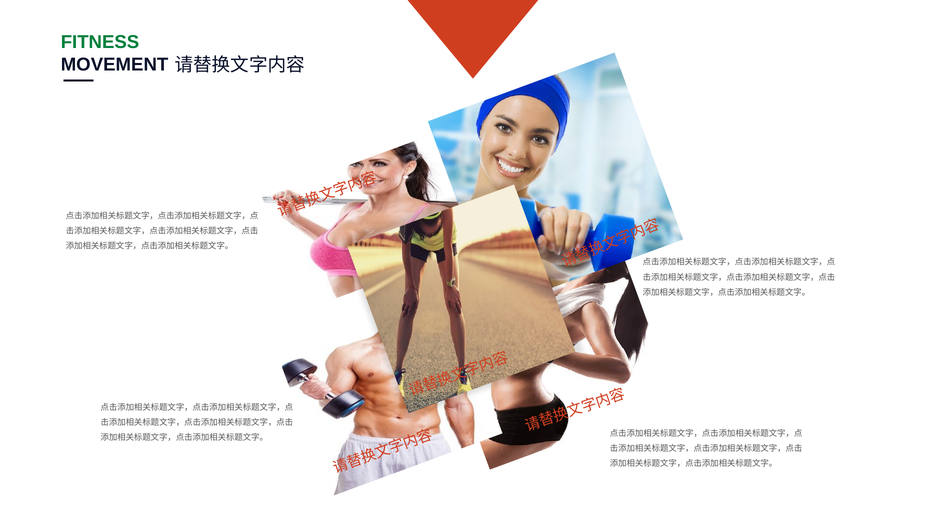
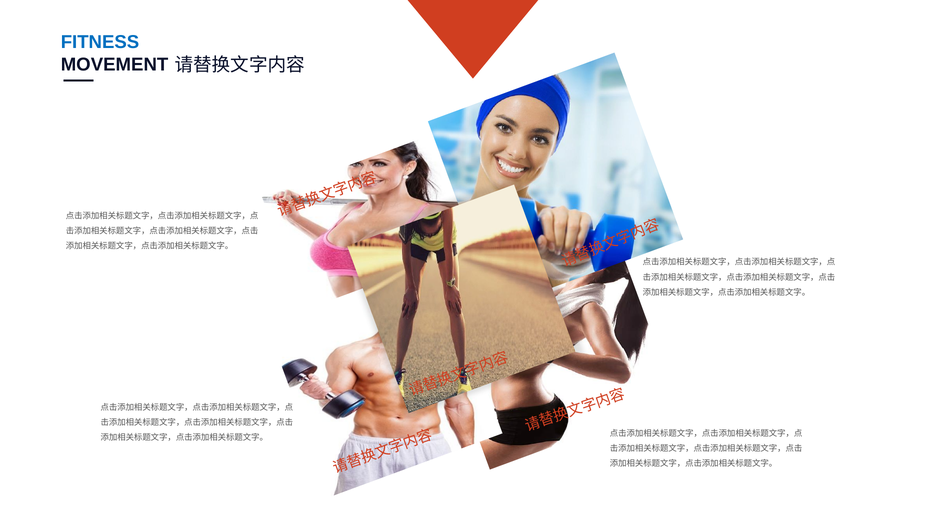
FITNESS colour: green -> blue (100, 42)
